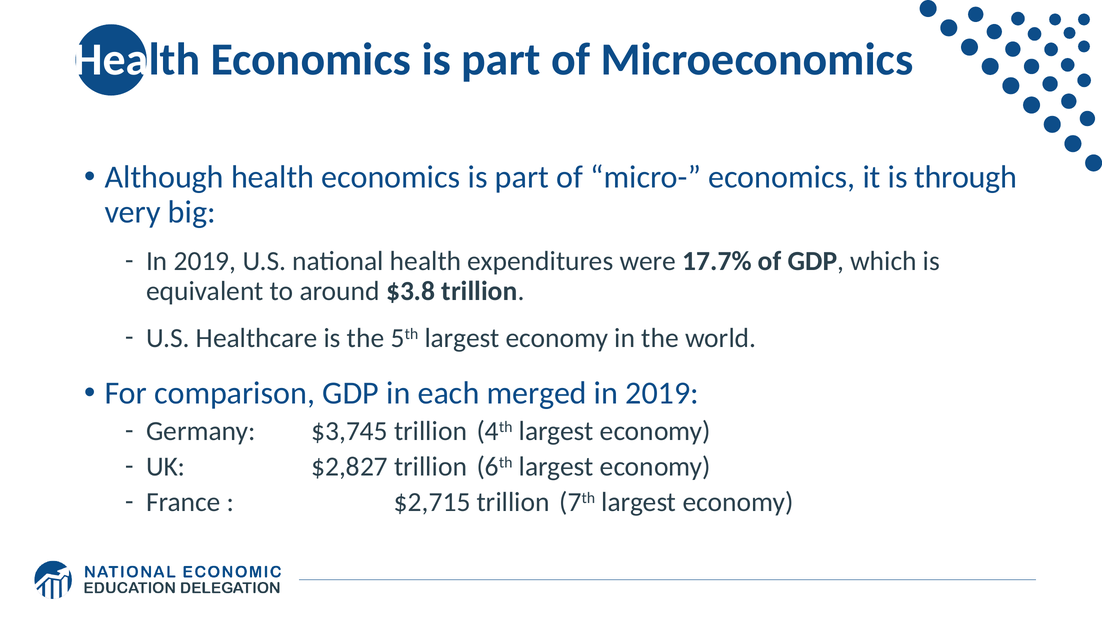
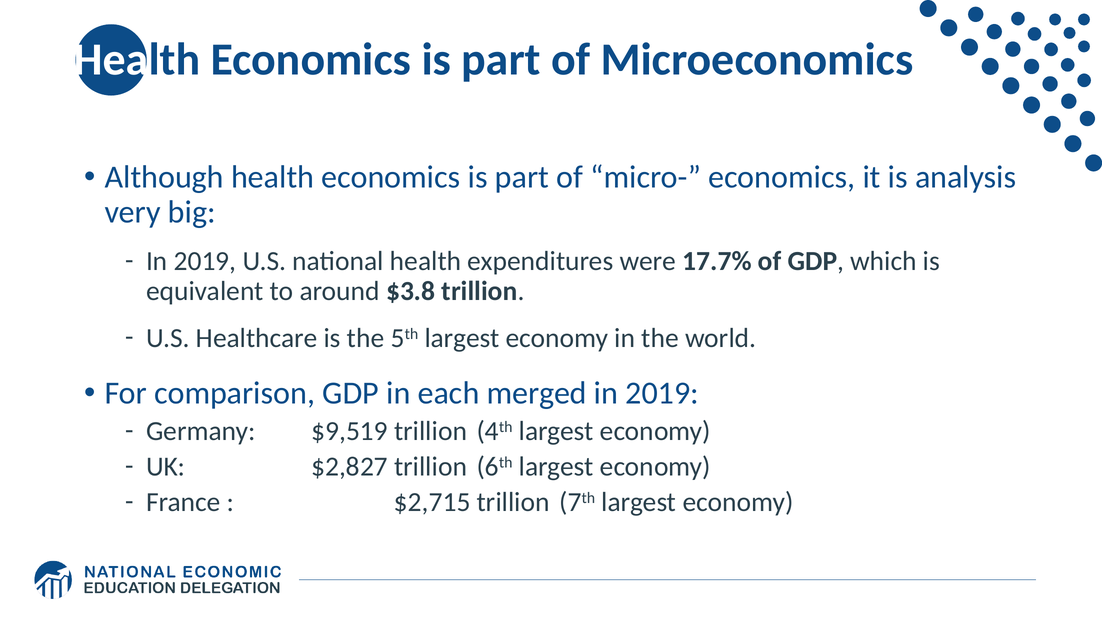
through: through -> analysis (966, 177)
$3,745: $3,745 -> $9,519 (350, 431)
